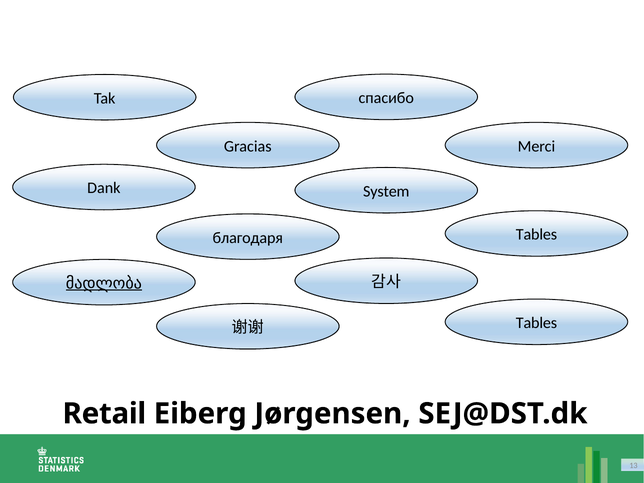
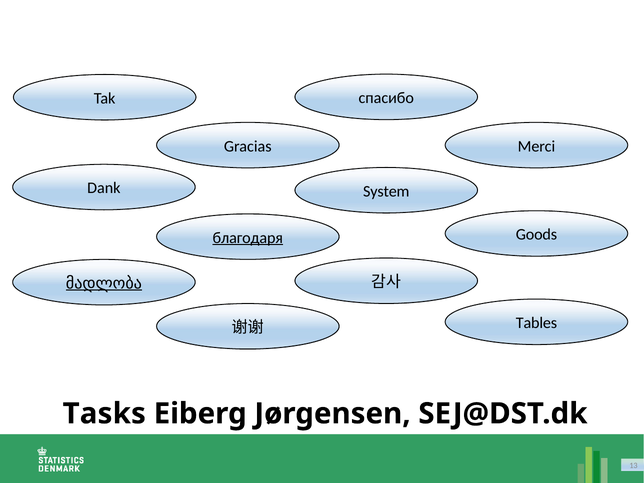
Tables: Tables -> Goods (536, 235)
благодаря underline: none -> present (248, 238)
Retail: Retail -> Tasks (104, 414)
